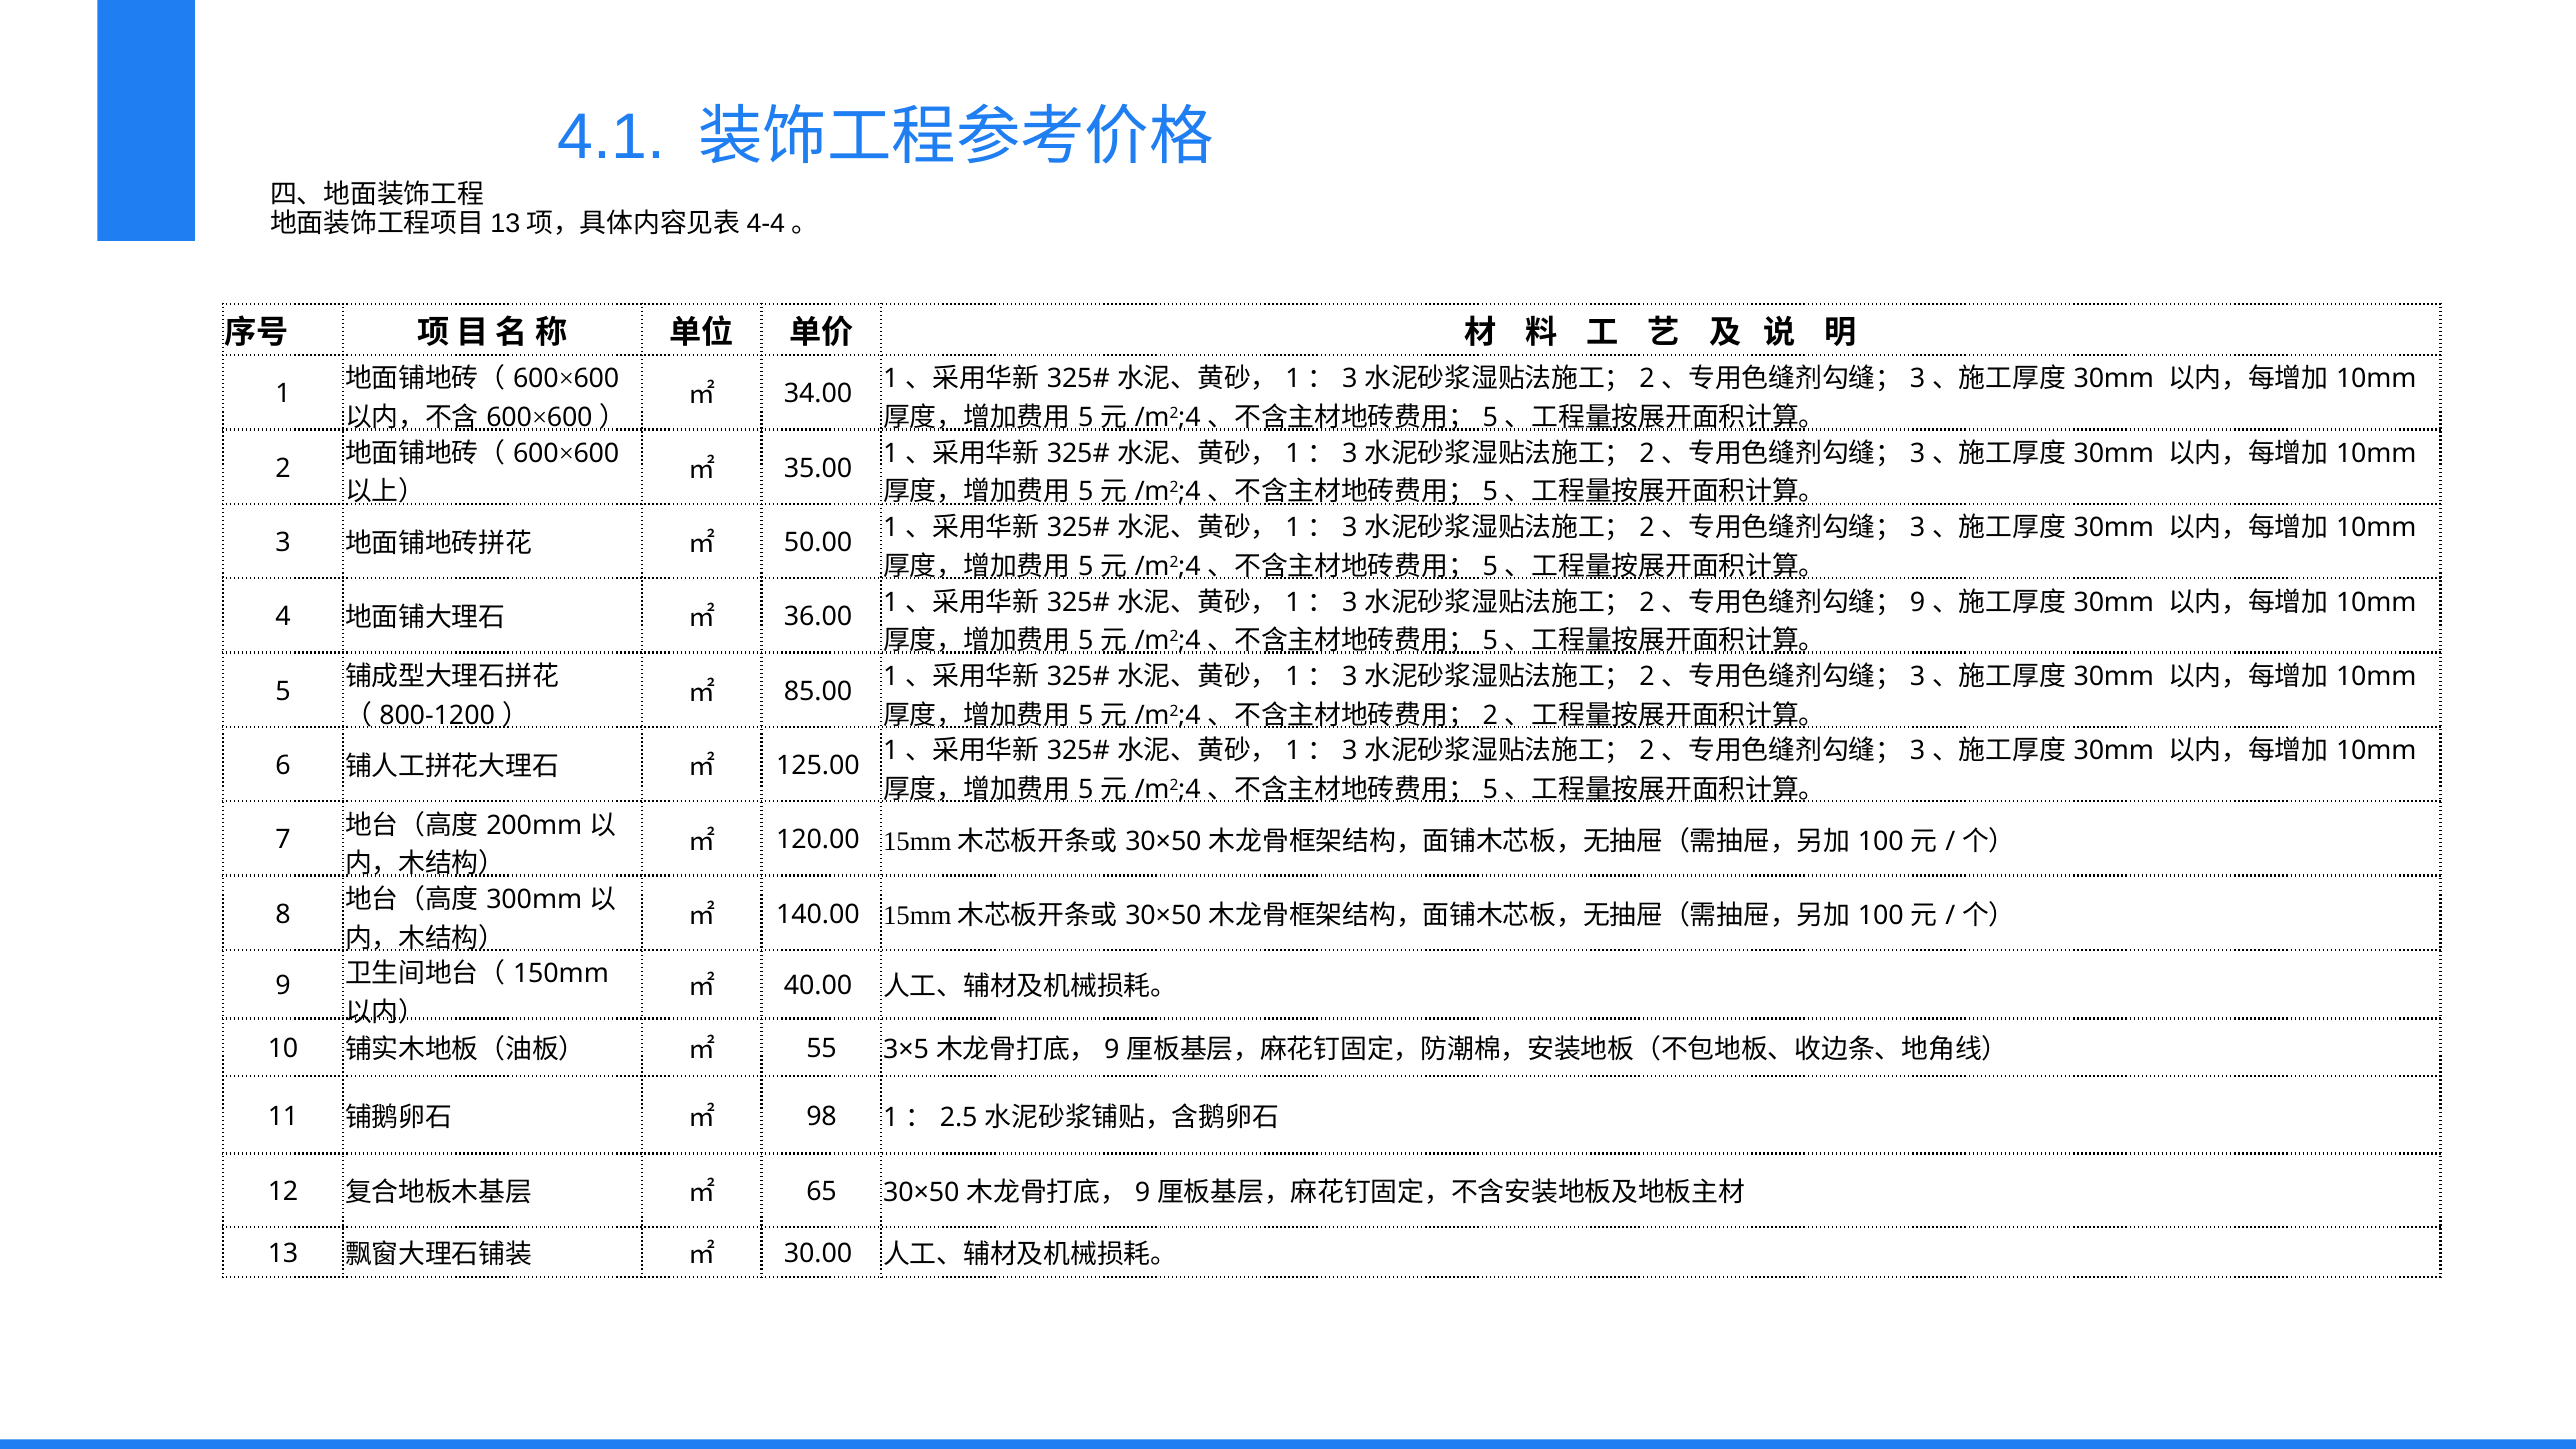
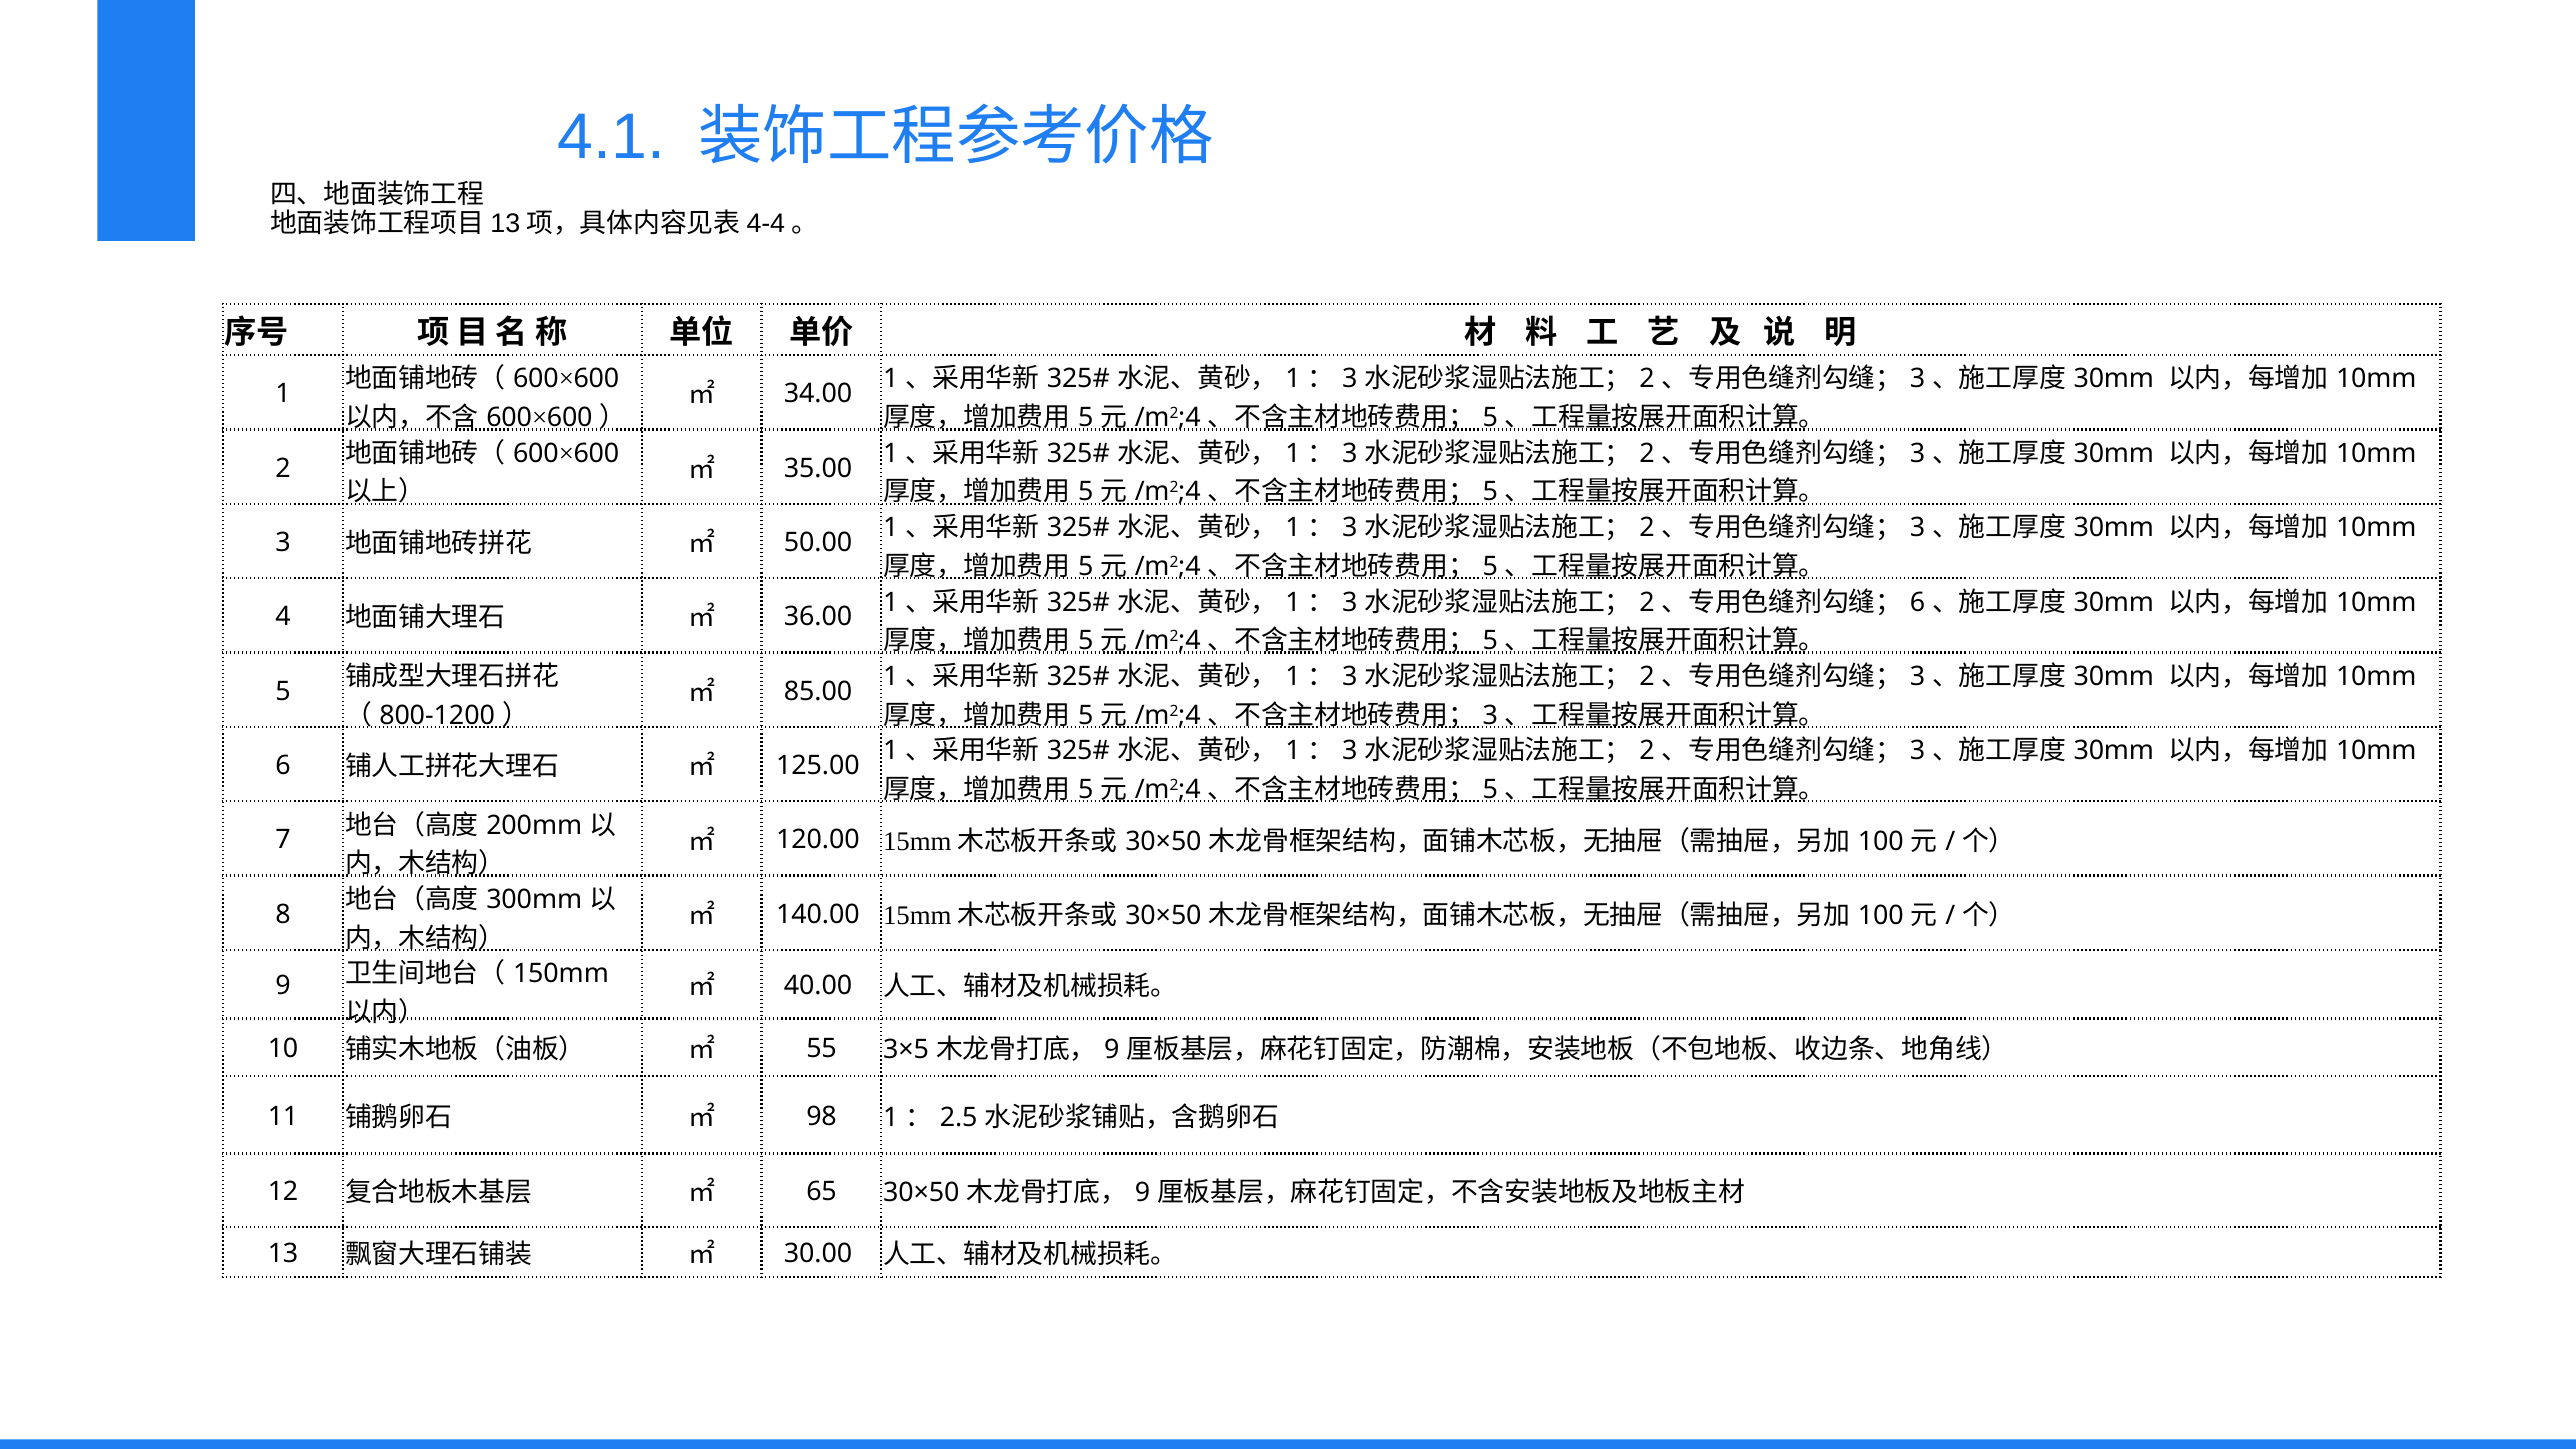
9: 9 -> 6 (1918, 602)
2: 2 -> 3 (1490, 715)
